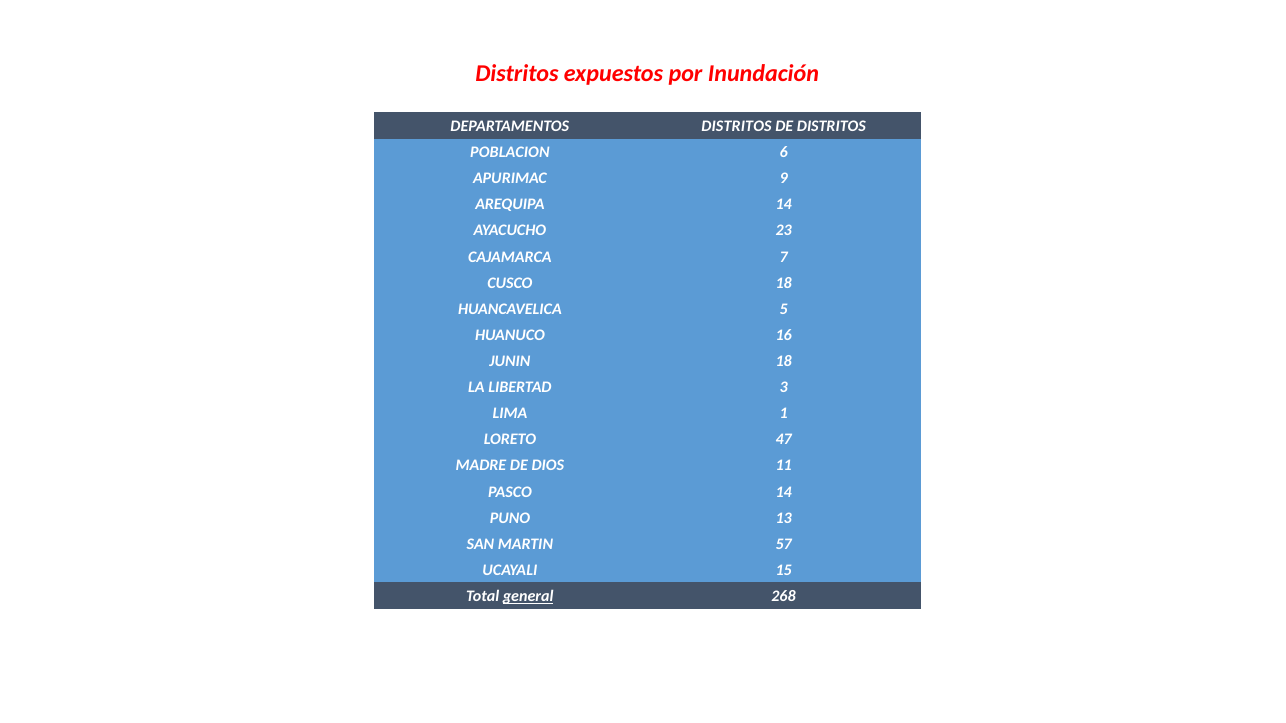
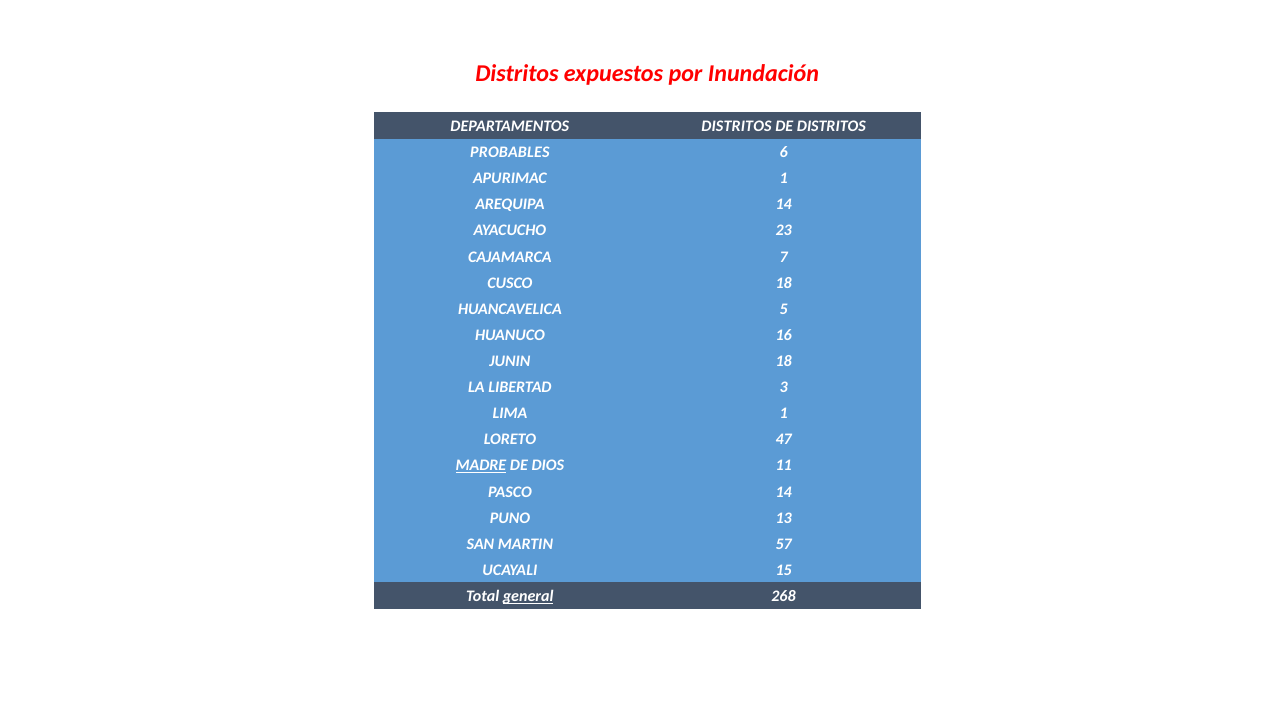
POBLACION: POBLACION -> PROBABLES (510, 152)
APURIMAC 9: 9 -> 1 (784, 178)
MADRE underline: none -> present (481, 466)
